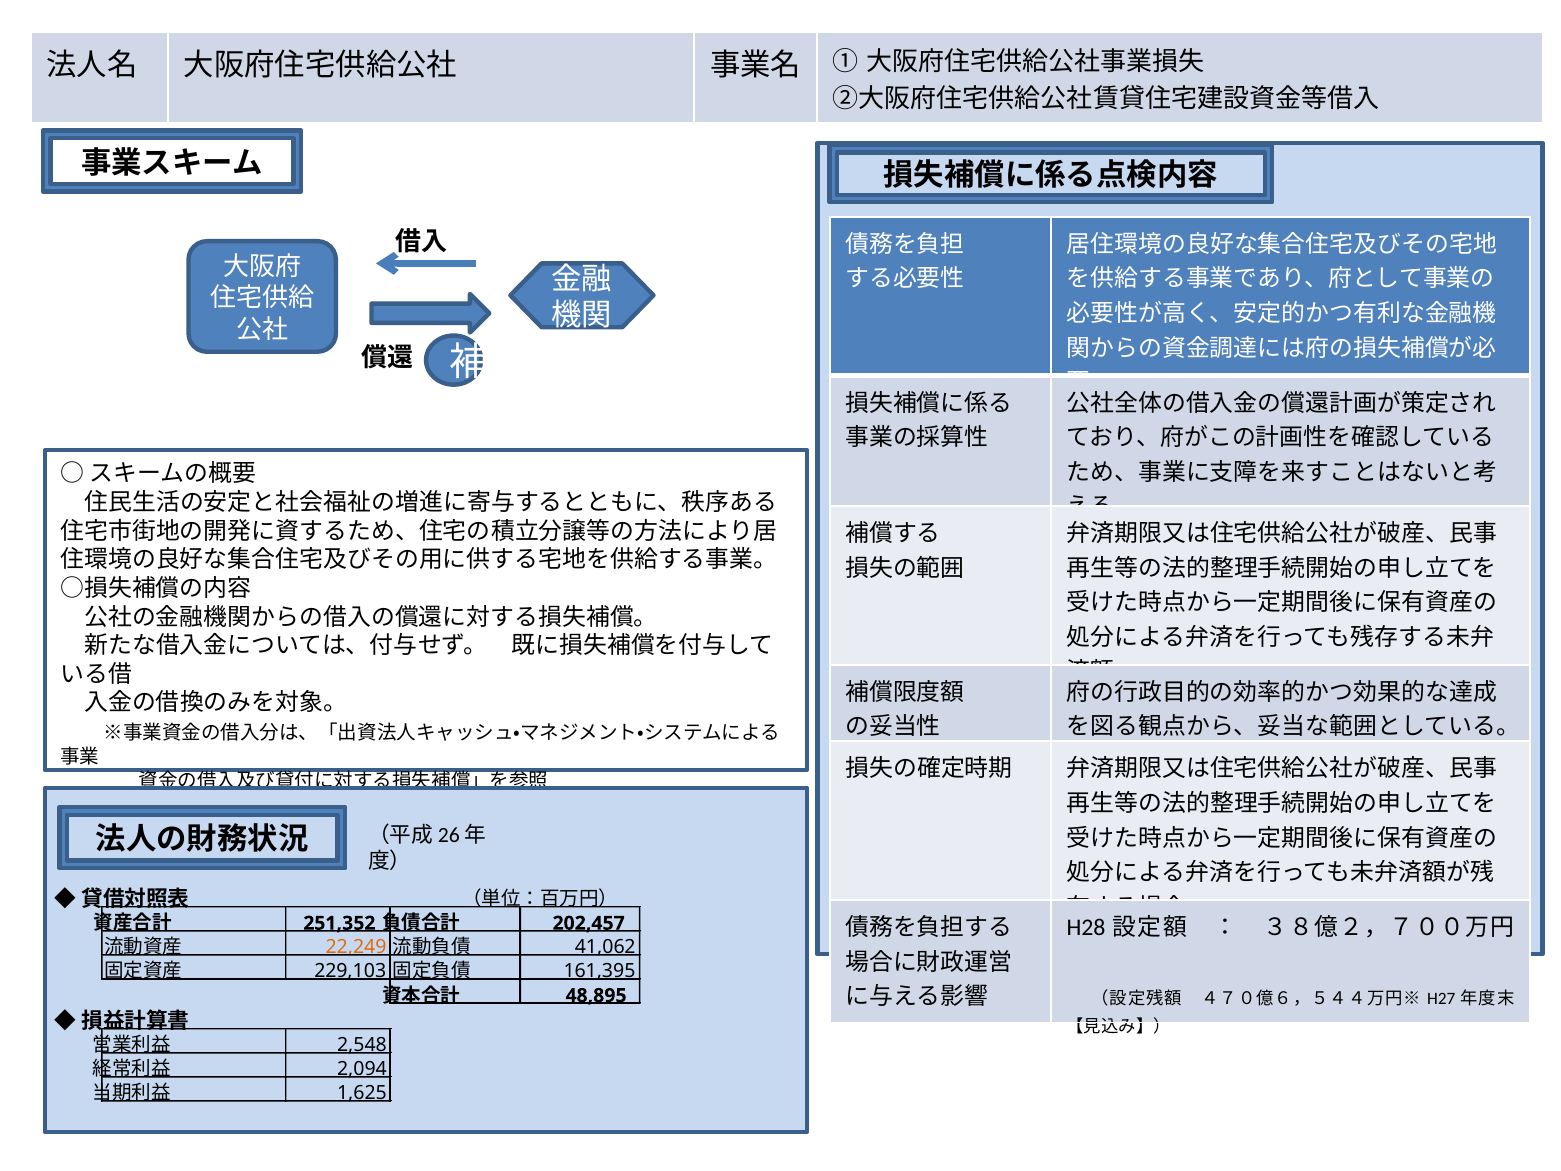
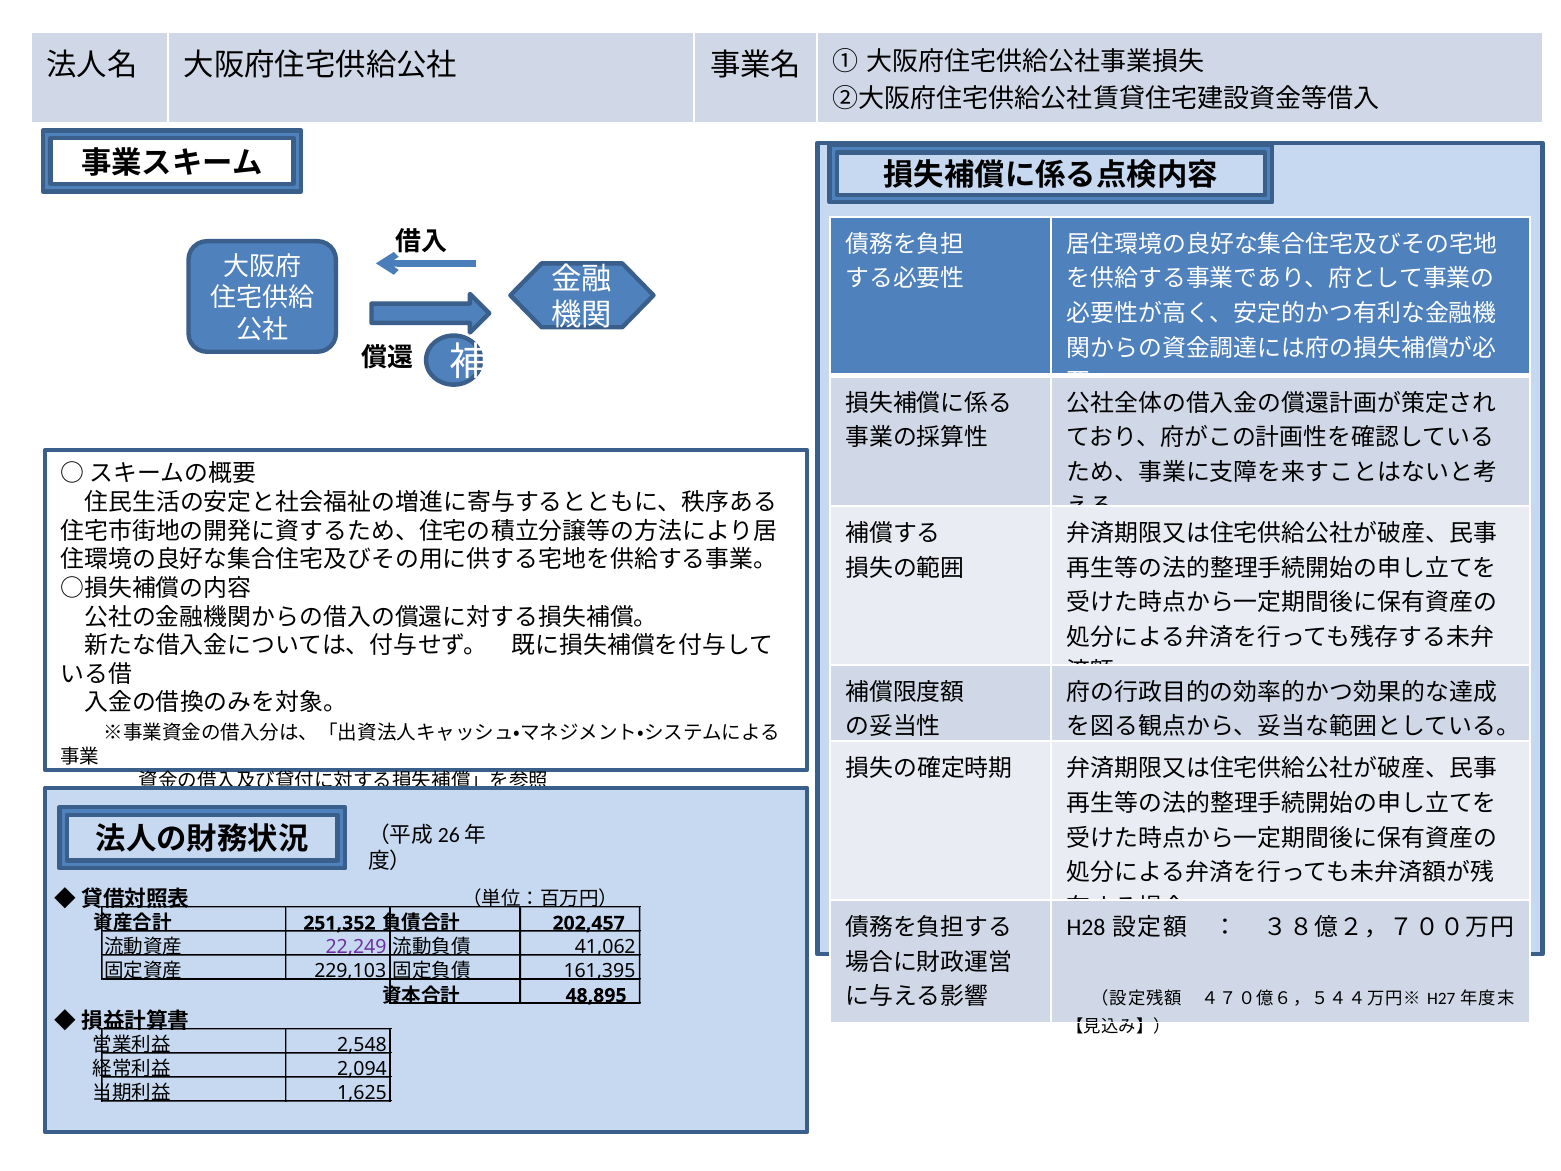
22,249 colour: orange -> purple (356, 947)
